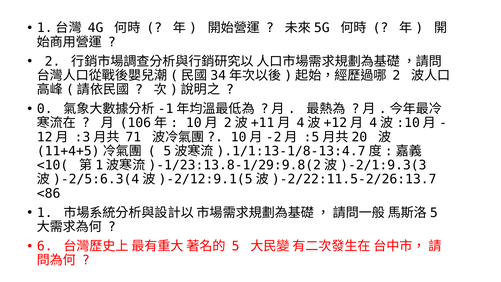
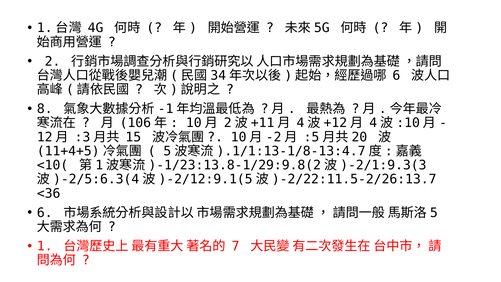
2: 2 -> 6 (396, 75)
0: 0 -> 8 (45, 109)
71: 71 -> 15 (133, 137)
<86: <86 -> <36 (49, 193)
1: 1 -> 6 (45, 213)
6: 6 -> 1 (45, 246)
5: 5 -> 7 (236, 246)
